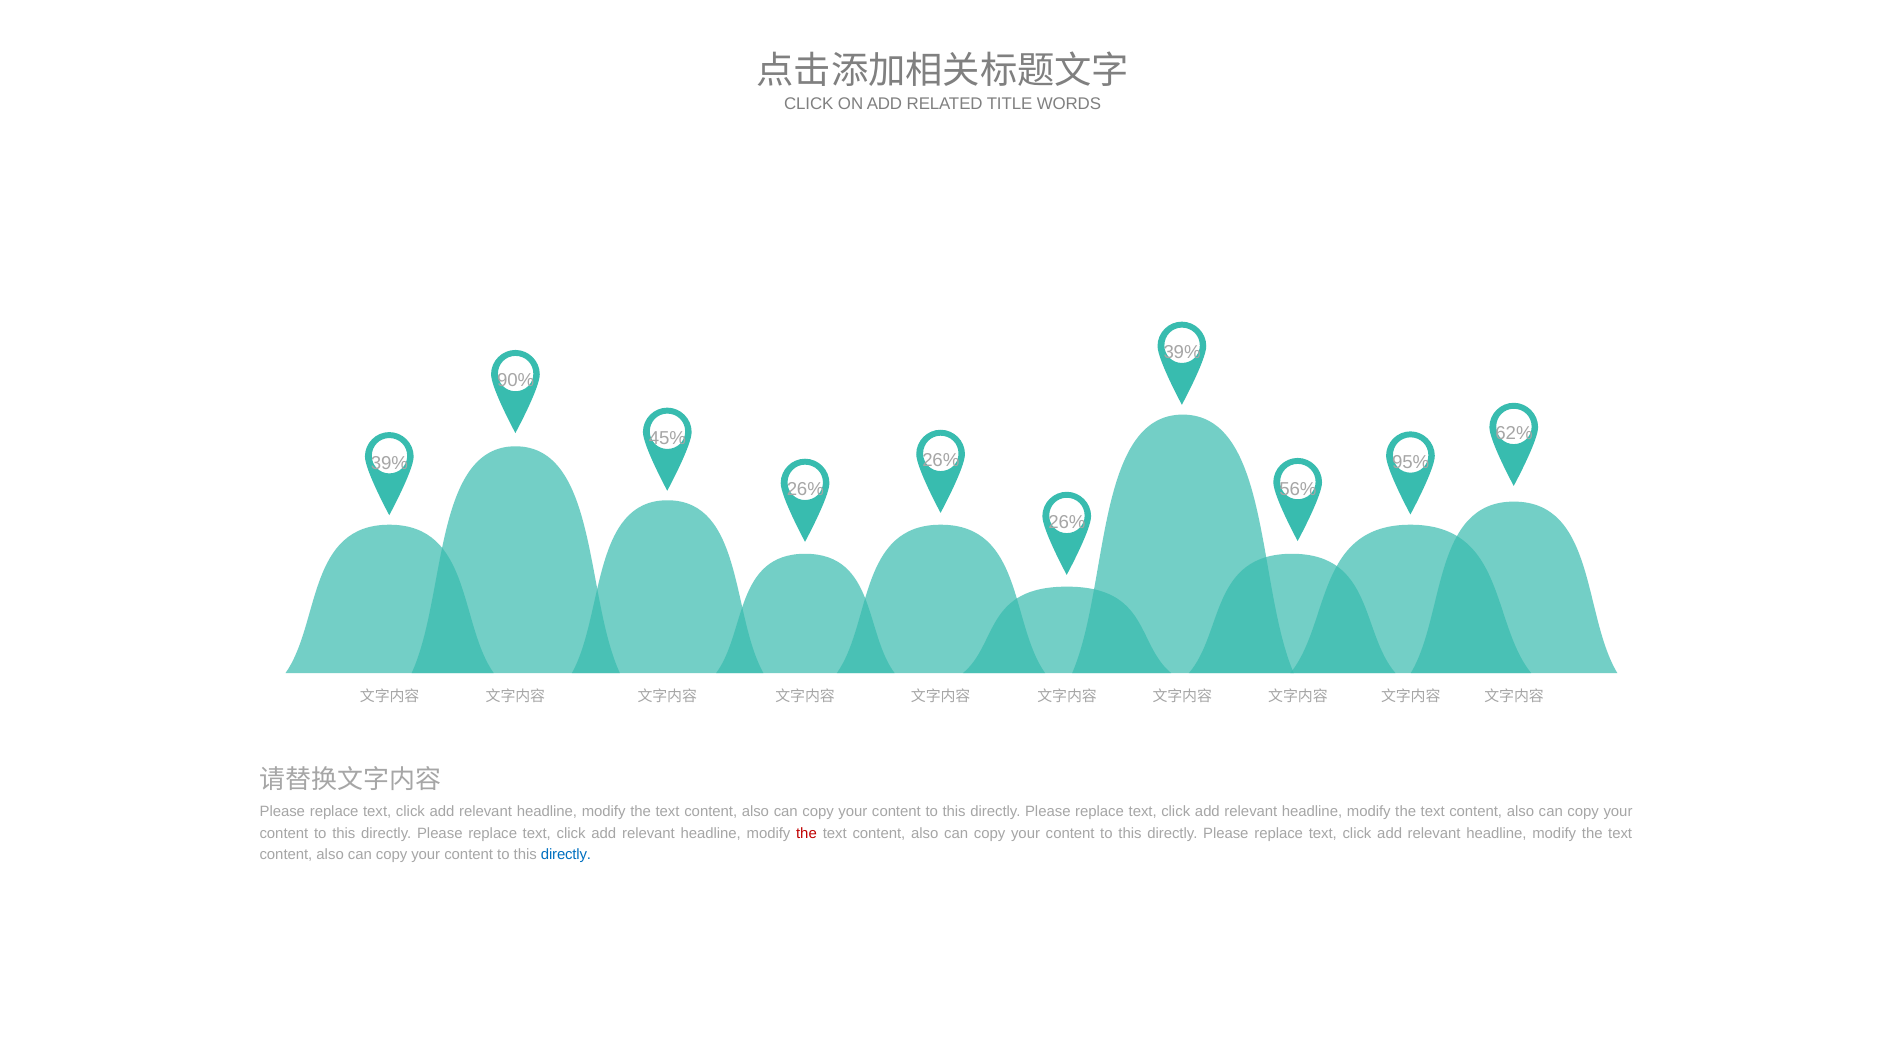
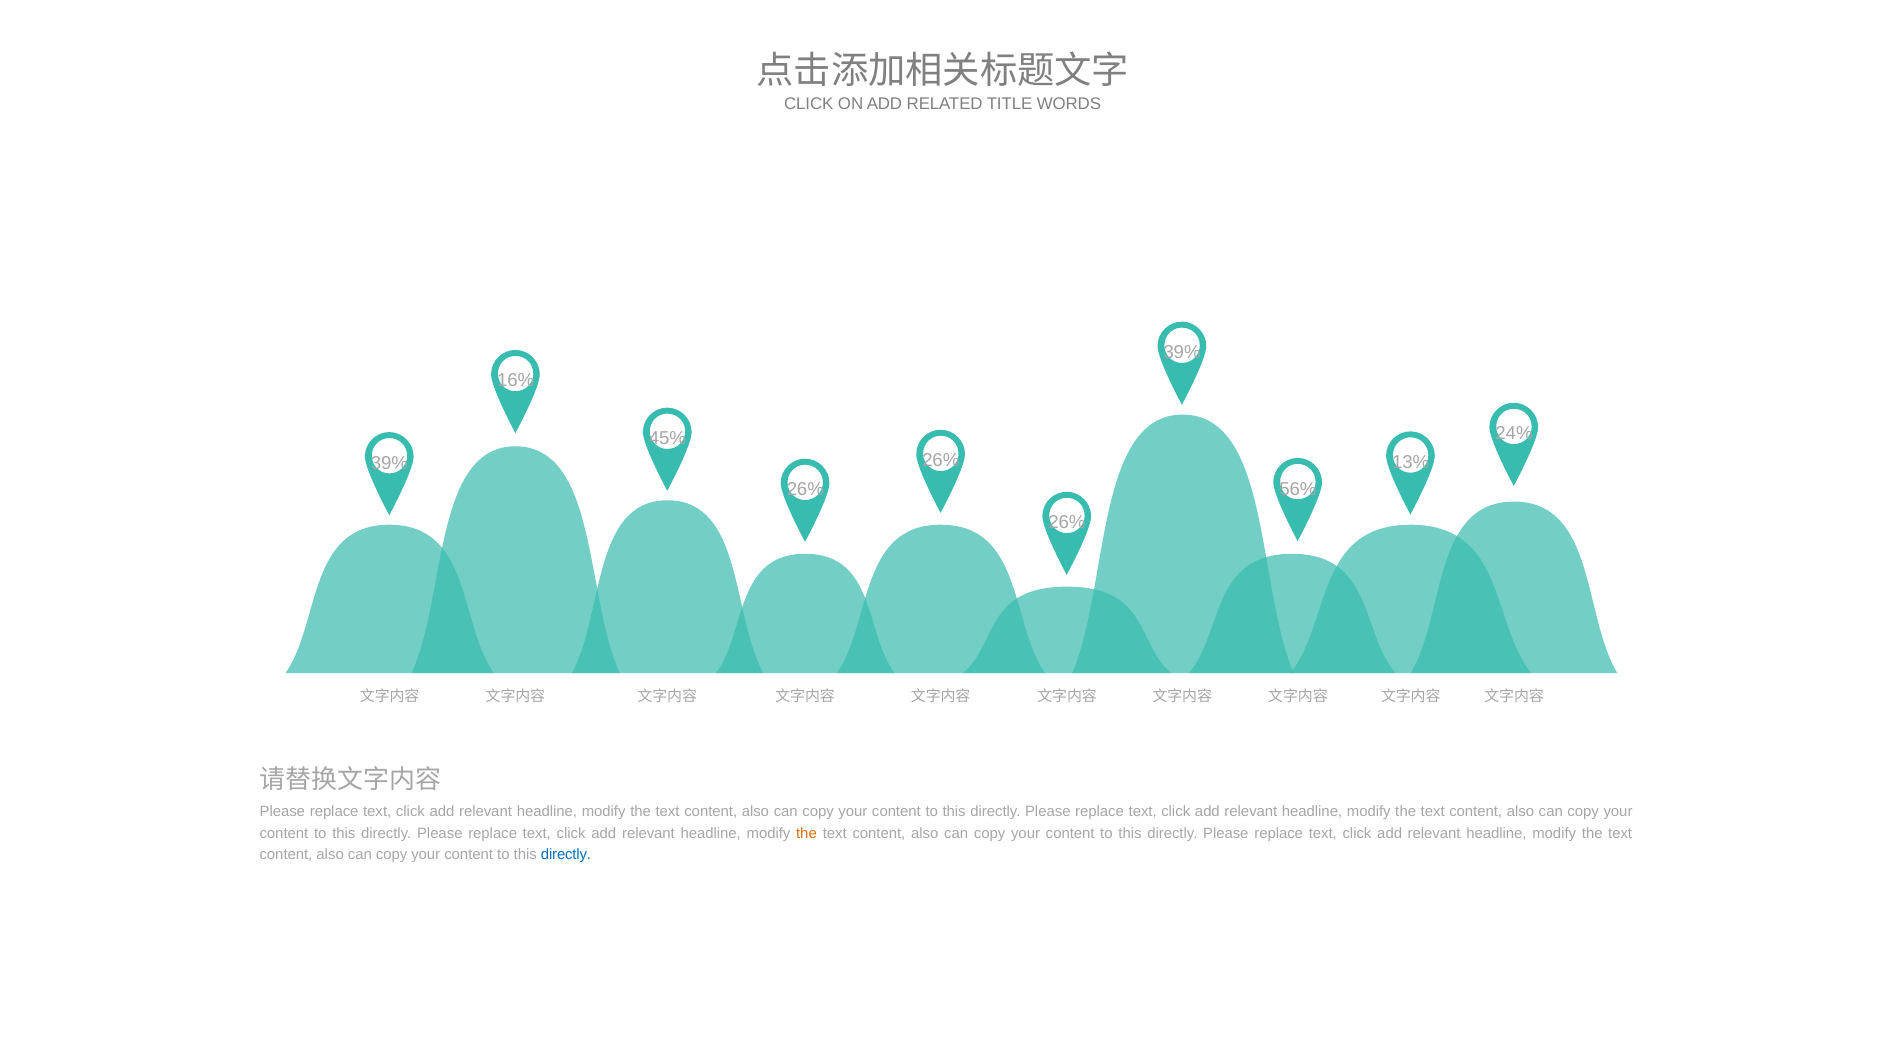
90%: 90% -> 16% (516, 381)
62%: 62% -> 24% (1514, 434)
95%: 95% -> 13% (1411, 462)
the colour: red -> orange (806, 833)
